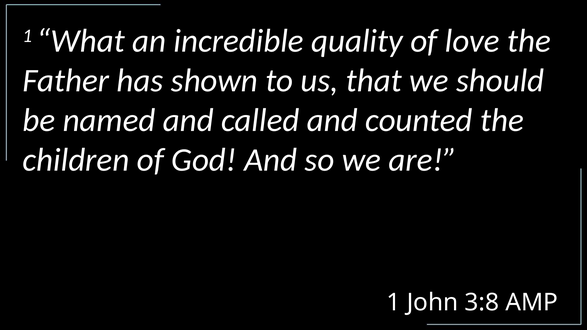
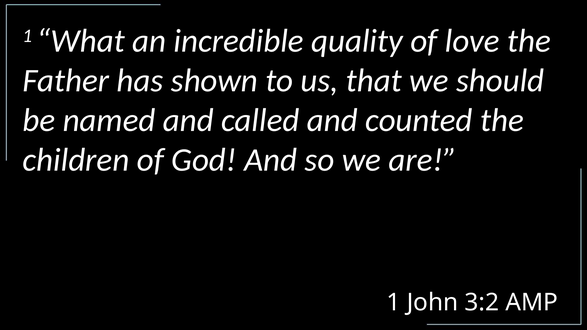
3:8: 3:8 -> 3:2 (482, 302)
